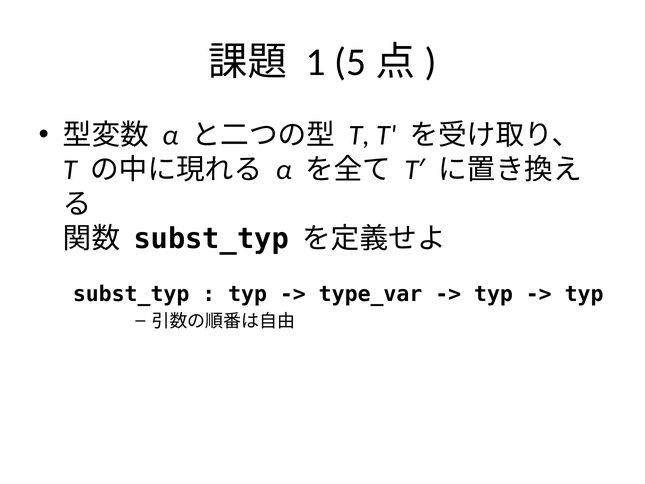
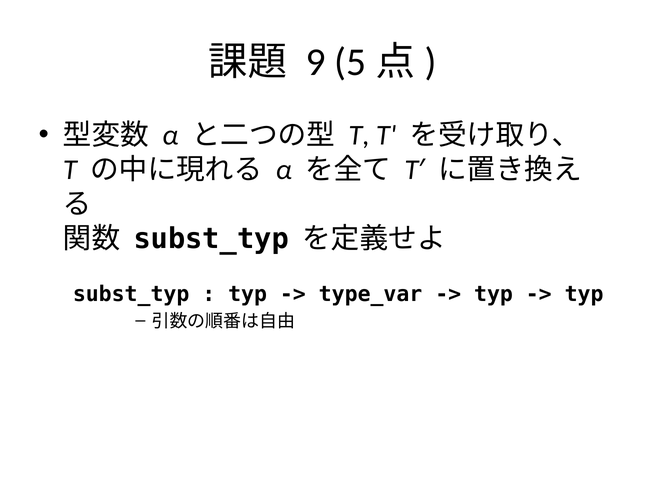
1: 1 -> 9 (315, 62)
